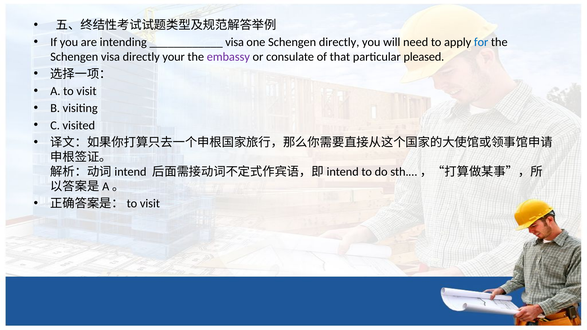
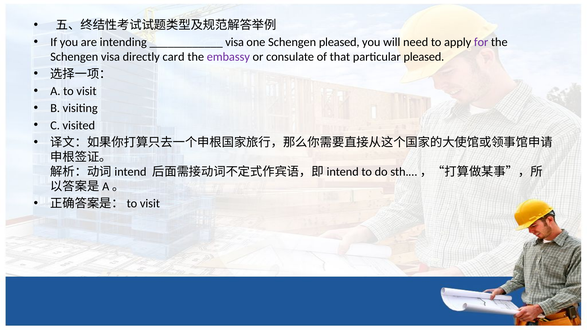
Schengen directly: directly -> pleased (339, 42)
for colour: blue -> purple (481, 42)
your: your -> card (174, 57)
